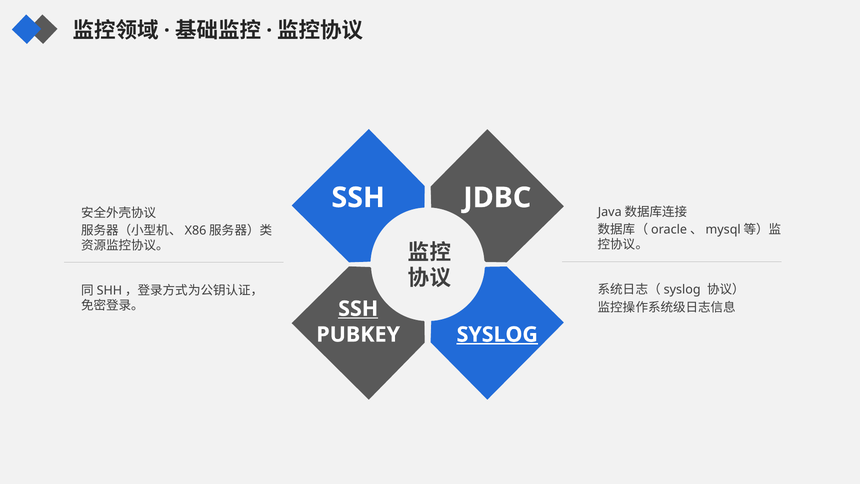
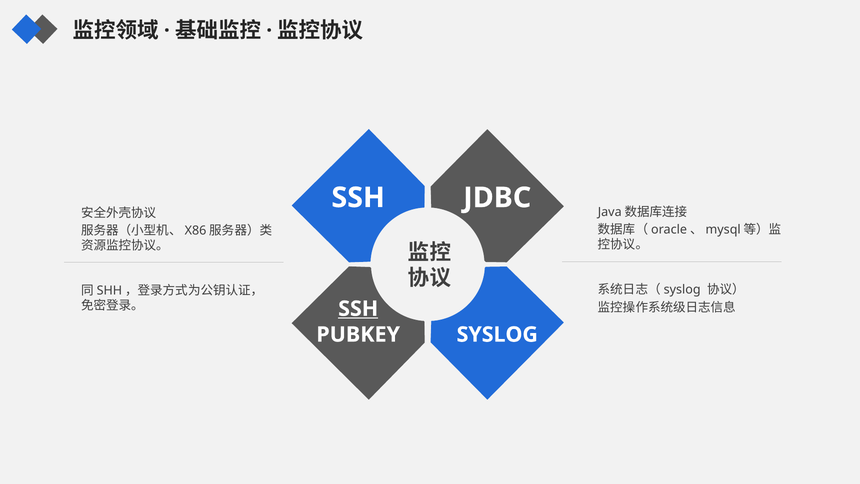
SYSLOG underline: present -> none (497, 334)
